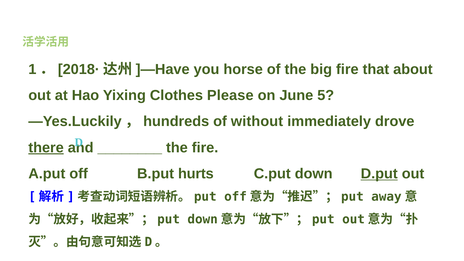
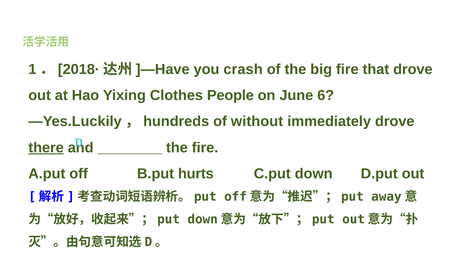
horse: horse -> crash (243, 69)
that about: about -> drove (413, 69)
Please: Please -> People (230, 95)
5: 5 -> 6 (326, 95)
D.put underline: present -> none (379, 174)
